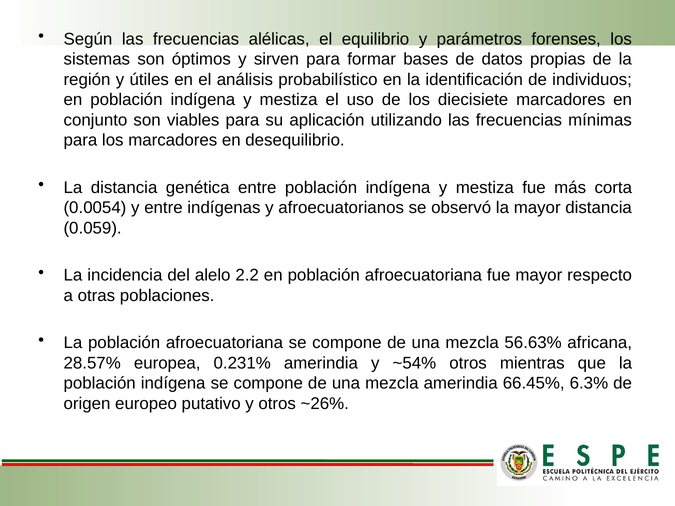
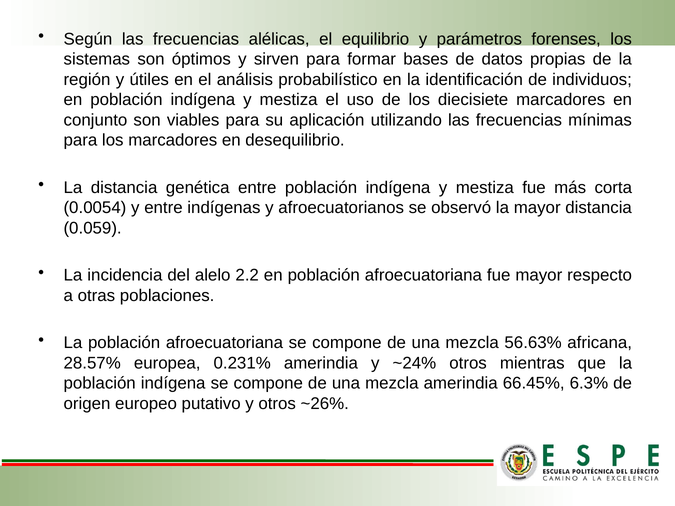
~54%: ~54% -> ~24% (414, 363)
